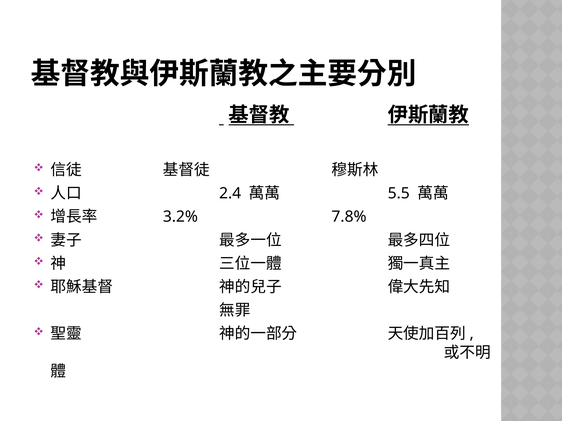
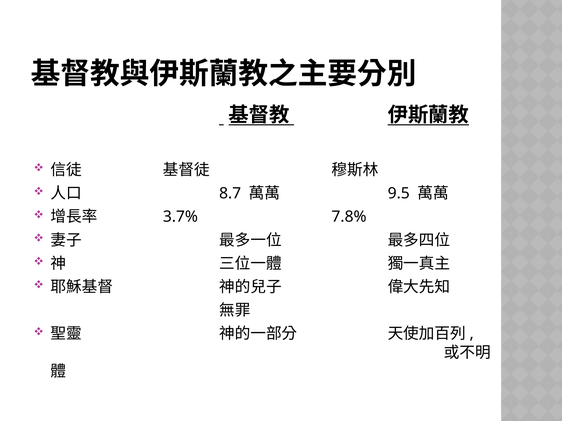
2.4: 2.4 -> 8.7 (230, 194)
5.5: 5.5 -> 9.5 (399, 194)
3.2%: 3.2% -> 3.7% (180, 217)
